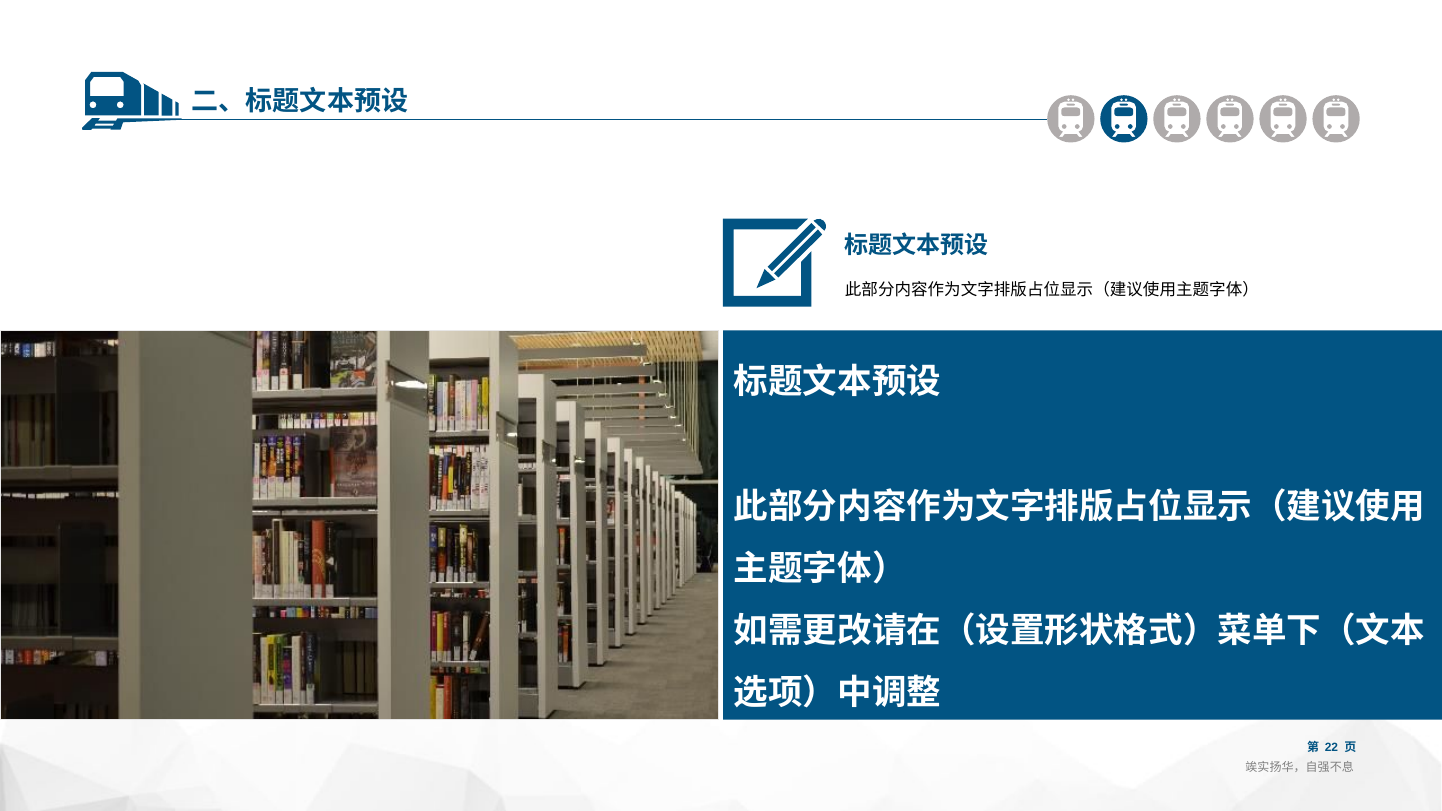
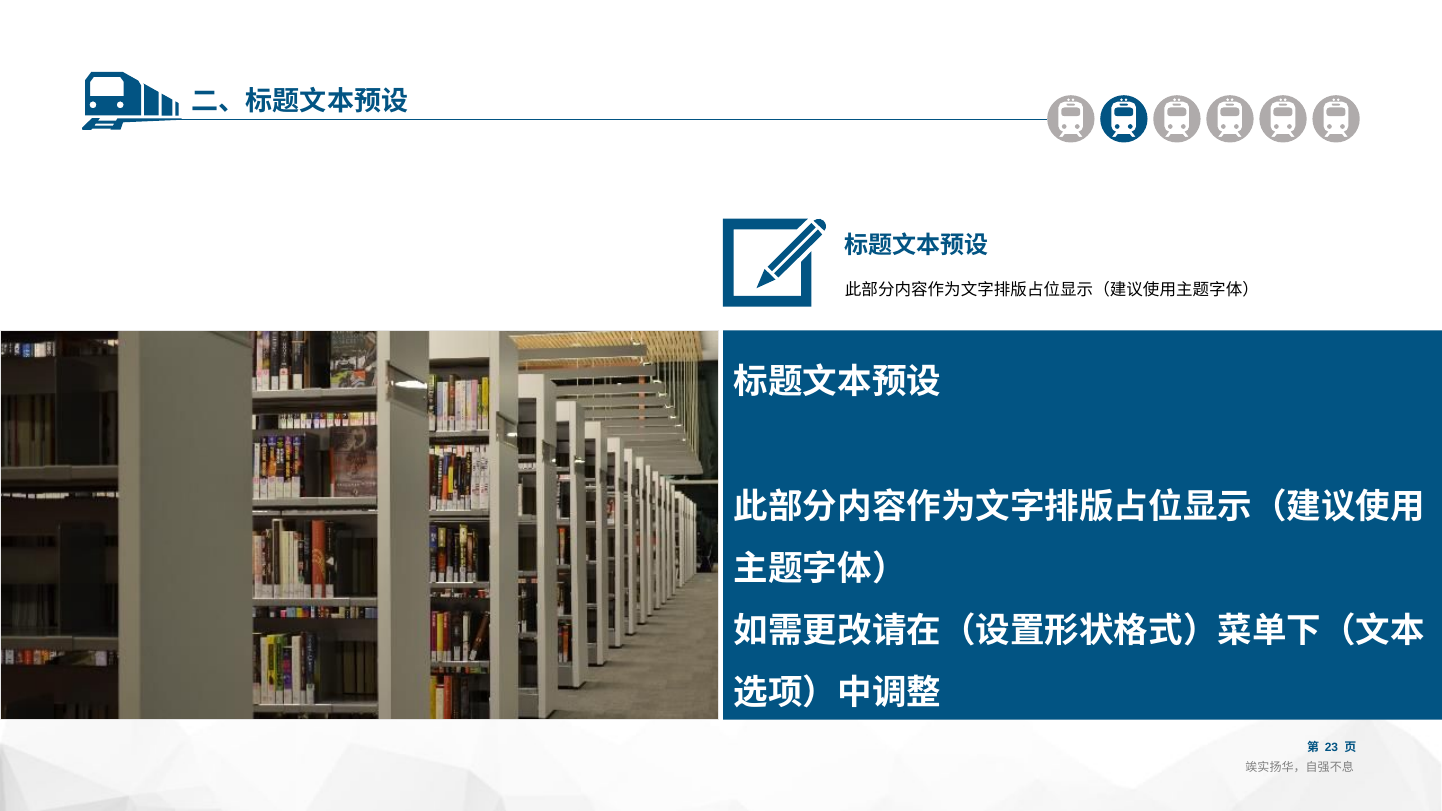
22: 22 -> 23 (1331, 748)
